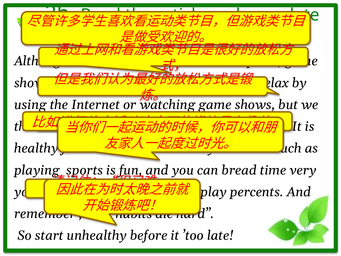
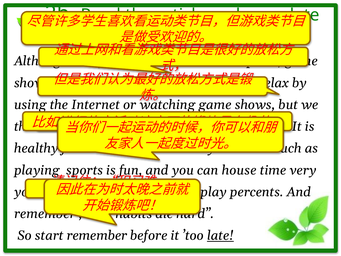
bread: bread -> house (239, 170)
start unhealthy: unhealthy -> remember (97, 235)
late underline: none -> present (220, 235)
